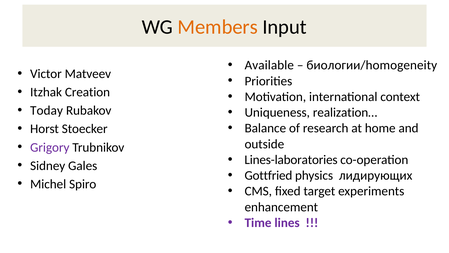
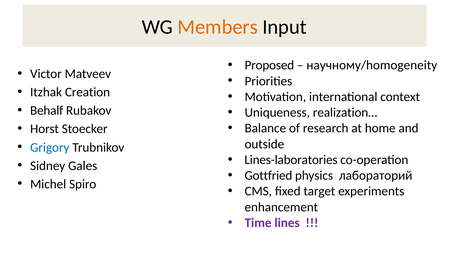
Available: Available -> Proposed (269, 65)
биологии/homogeneity: биологии/homogeneity -> научному/homogeneity (372, 65)
Today: Today -> Behalf (47, 110)
Grigory colour: purple -> blue (50, 147)
лидирующих: лидирующих -> лабораторий (376, 175)
